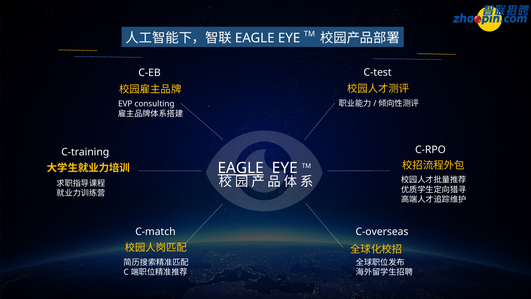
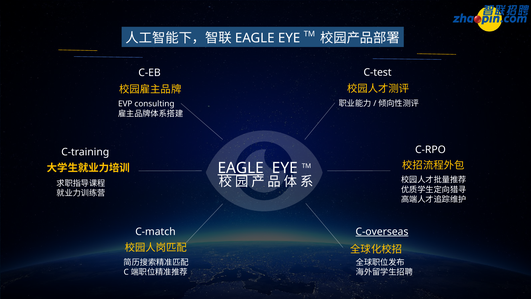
C-overseas underline: none -> present (382, 231)
